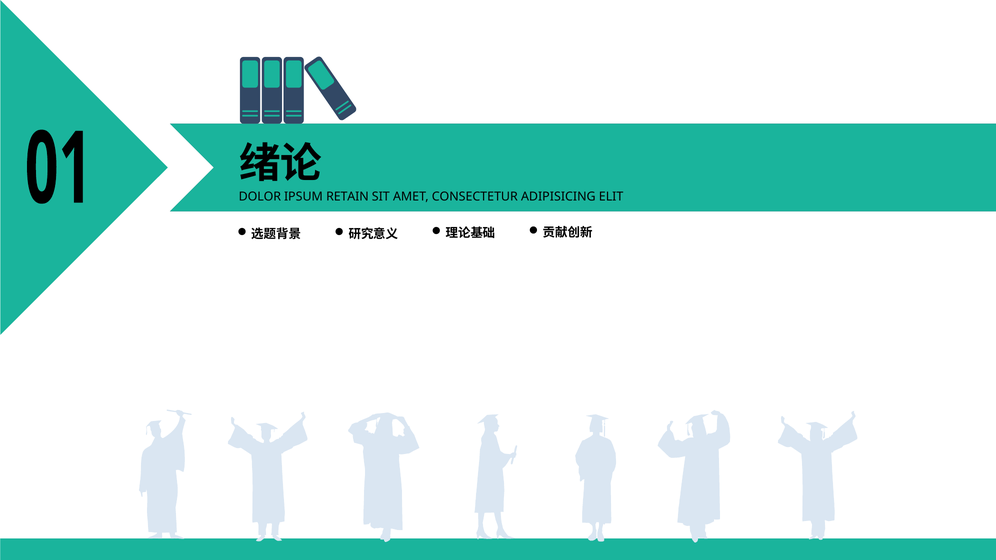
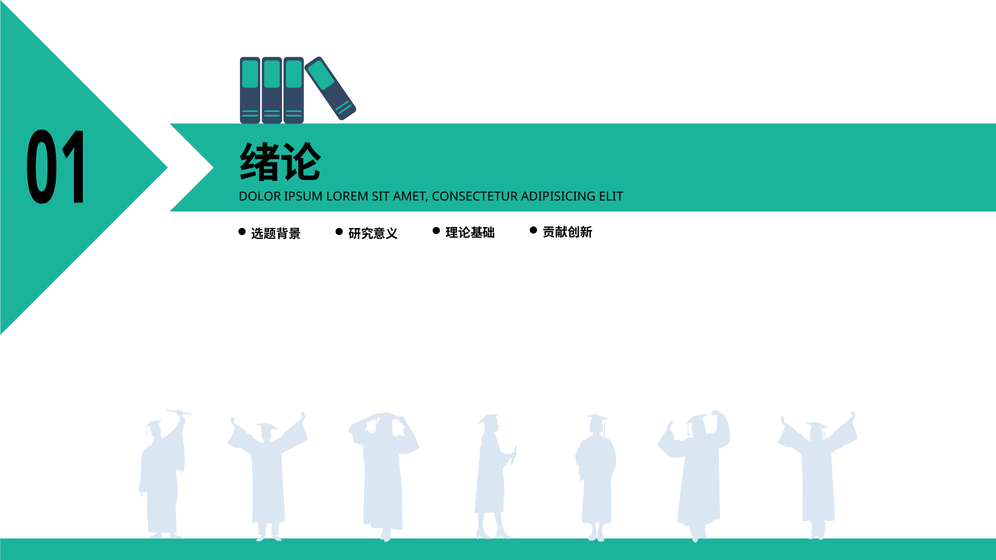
RETAIN: RETAIN -> LOREM (347, 197)
